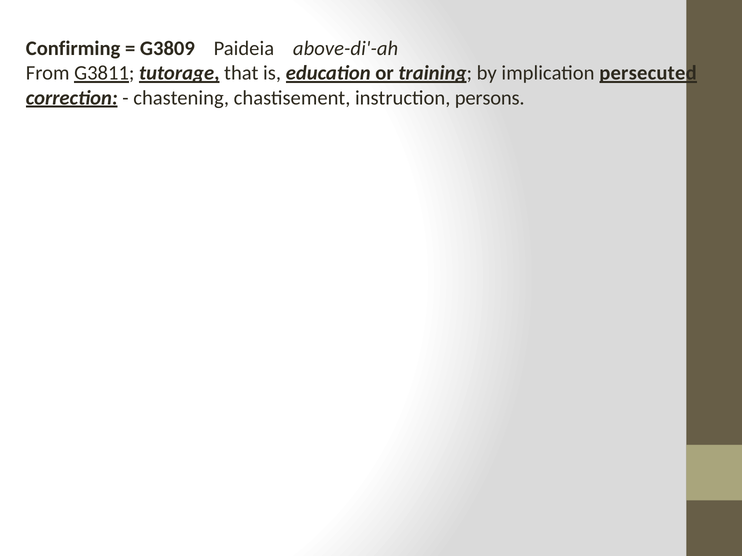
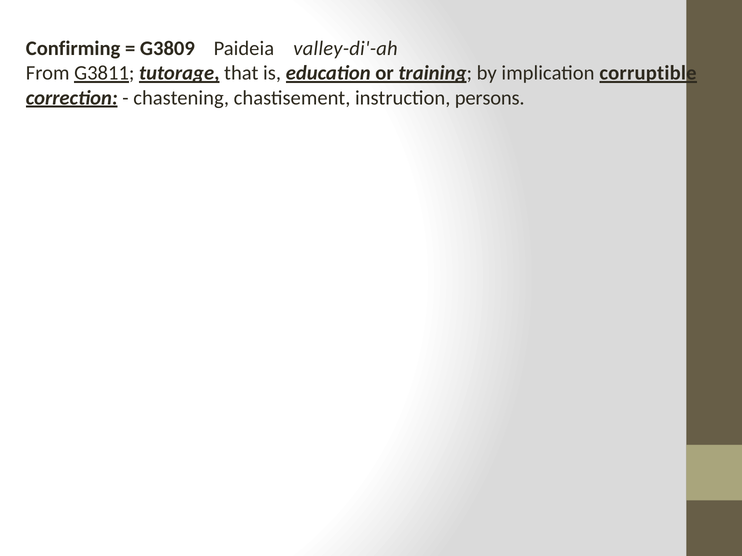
above-di'-ah: above-di'-ah -> valley-di'-ah (345, 48)
persecuted: persecuted -> corruptible (648, 73)
